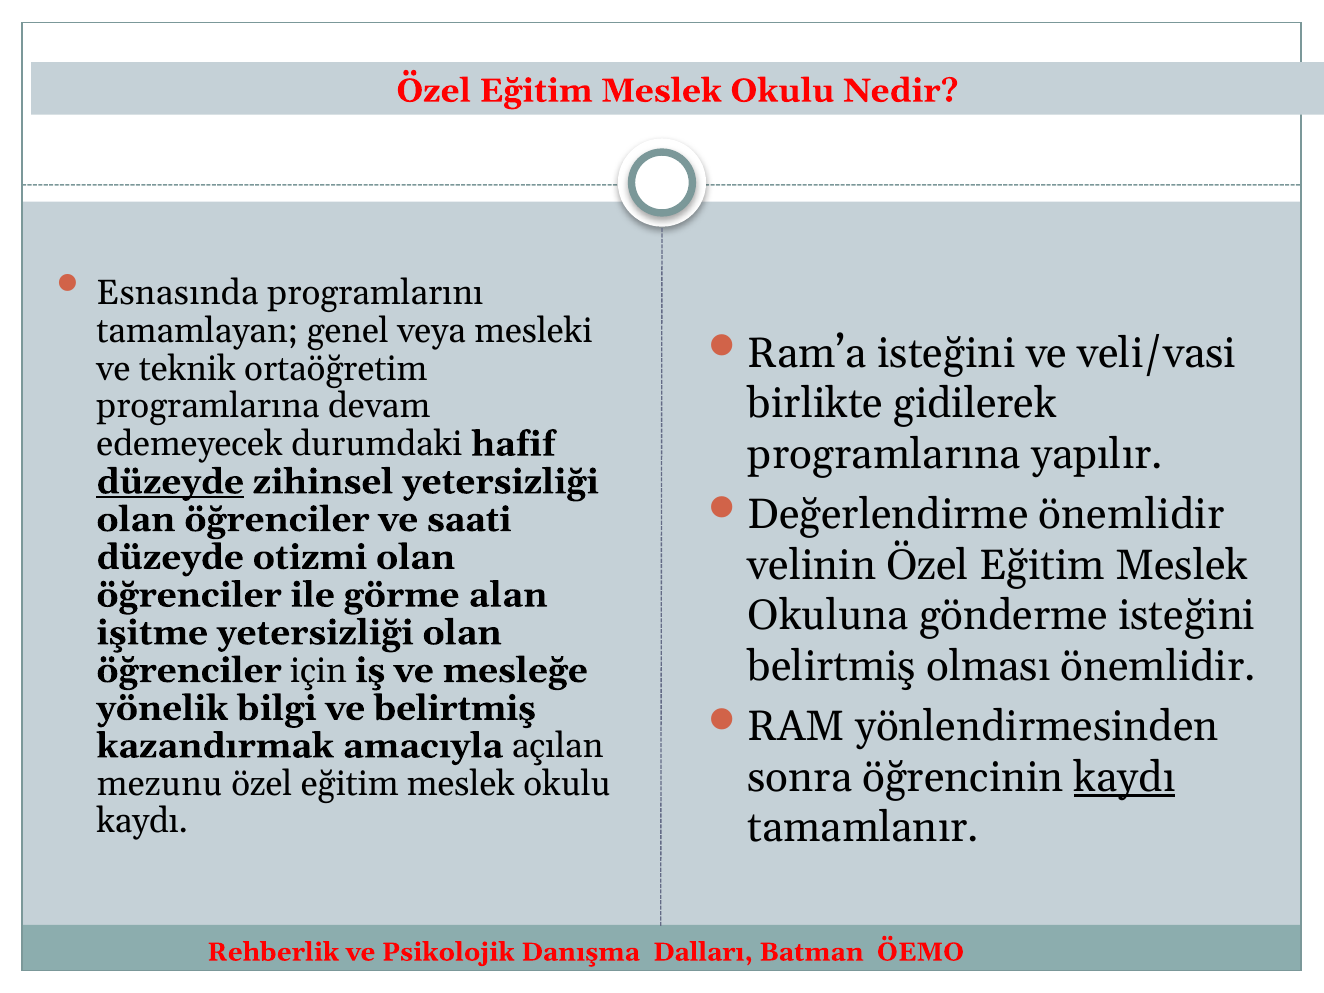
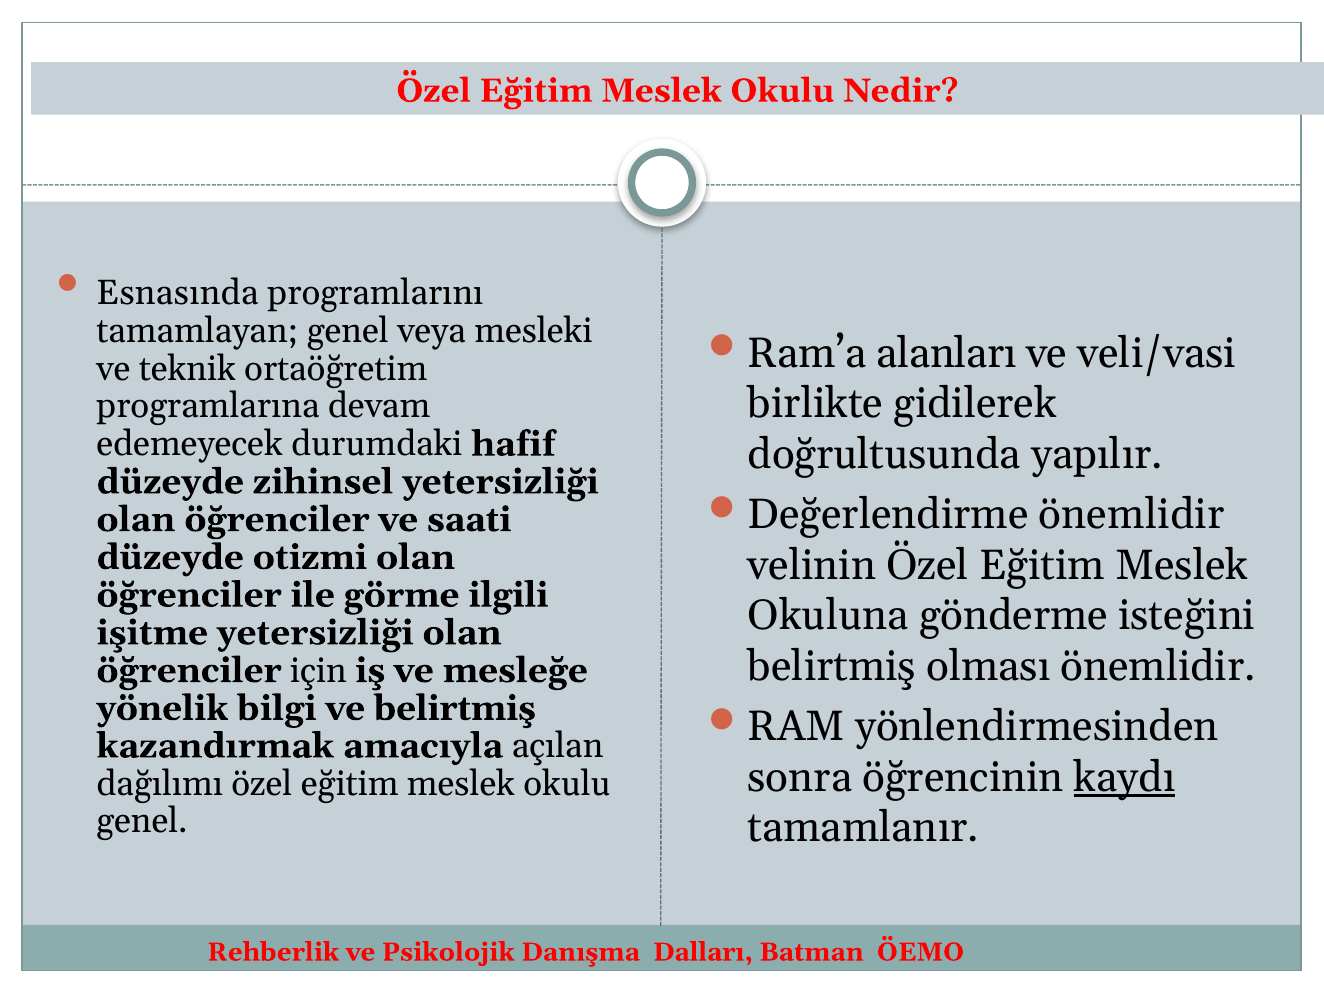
Ram’a isteğini: isteğini -> alanları (947, 353)
programlarına: programlarına -> doğrultusunda (884, 455)
düzeyde underline: present -> none (170, 482)
alan: alan -> ilgili (508, 595)
mezunu: mezunu -> dağılımı (160, 784)
kaydı: kaydı -> genel (142, 821)
